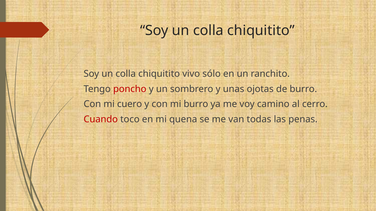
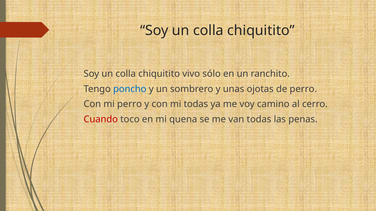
poncho colour: red -> blue (130, 89)
de burro: burro -> perro (303, 89)
mi cuero: cuero -> perro (130, 104)
mi burro: burro -> todas (196, 104)
